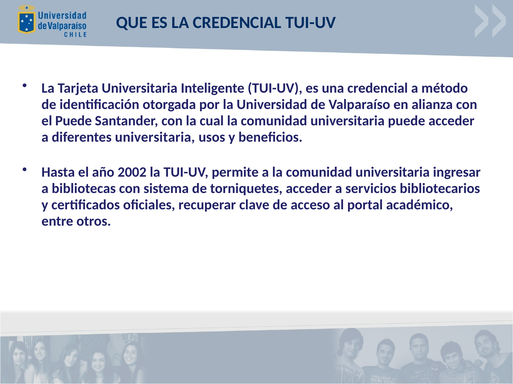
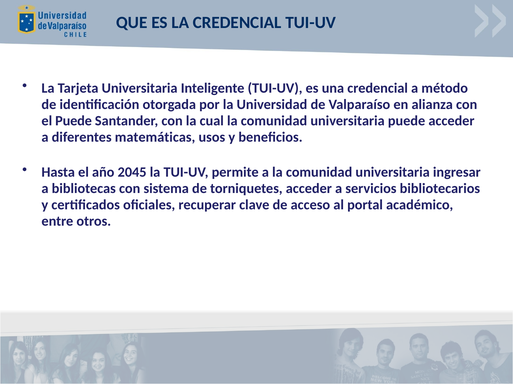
diferentes universitaria: universitaria -> matemáticas (155, 137)
2002: 2002 -> 2045 (132, 172)
